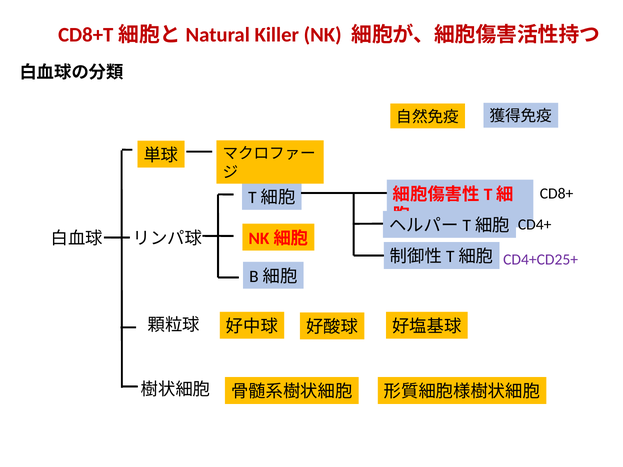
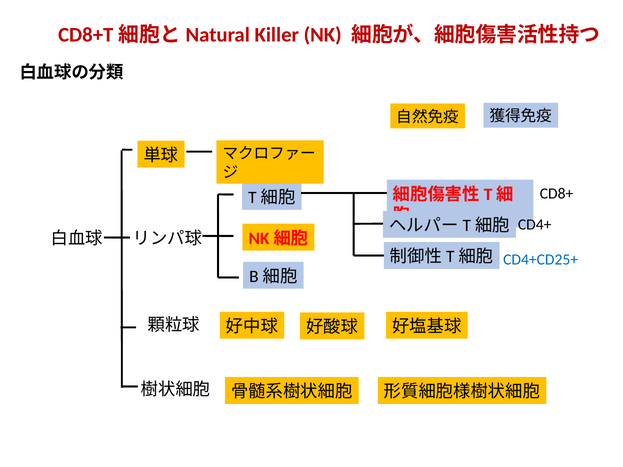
CD4+CD25+ colour: purple -> blue (541, 260)
